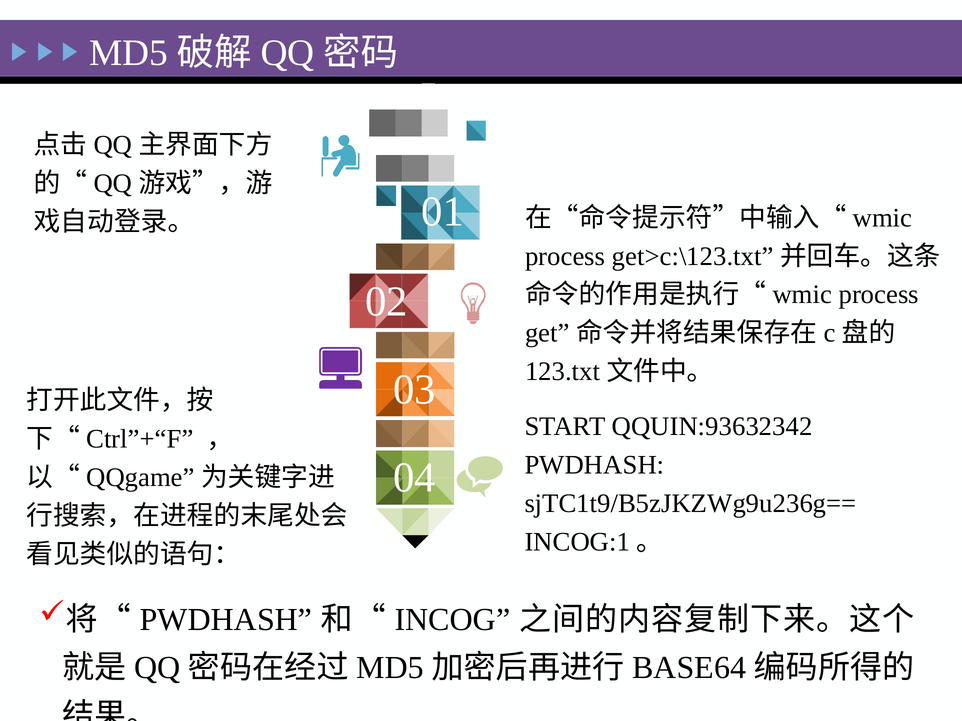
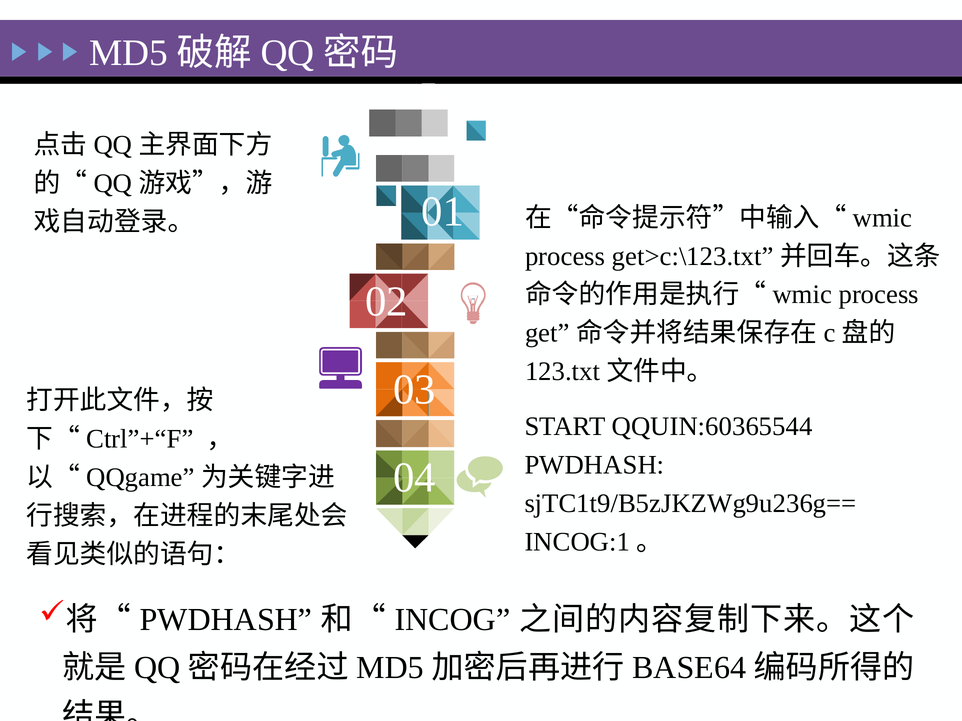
QQUIN:93632342: QQUIN:93632342 -> QQUIN:60365544 (712, 427)
